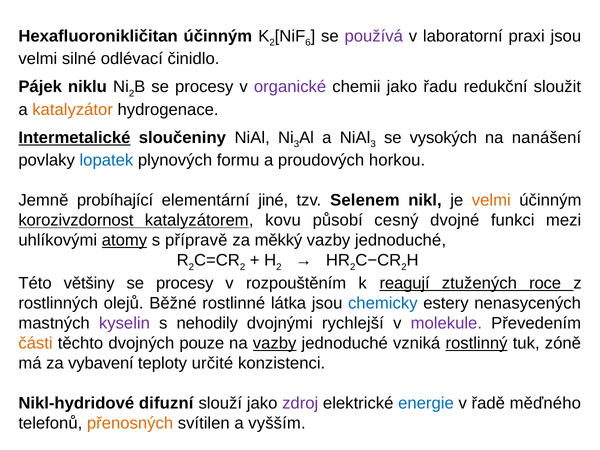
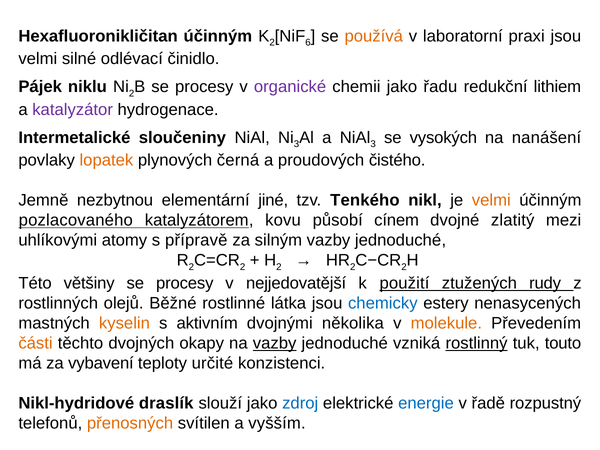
používá colour: purple -> orange (374, 36)
sloužit: sloužit -> lithiem (557, 87)
katalyzátor colour: orange -> purple (73, 110)
Intermetalické underline: present -> none (74, 138)
lopatek colour: blue -> orange (106, 160)
formu: formu -> černá (238, 160)
horkou: horkou -> čistého (397, 160)
probíhající: probíhající -> nezbytnou (115, 200)
Selenem: Selenem -> Tenkého (365, 200)
korozivzdornost: korozivzdornost -> pozlacovaného (76, 220)
cesný: cesný -> cínem (397, 220)
funkci: funkci -> zlatitý (513, 220)
atomy underline: present -> none (124, 240)
měkký: měkký -> silným (278, 240)
rozpouštěním: rozpouštěním -> nejjedovatější (296, 283)
reagují: reagují -> použití (404, 283)
roce: roce -> rudy (545, 283)
kyselin colour: purple -> orange (124, 323)
nehodily: nehodily -> aktivním (207, 323)
rychlejší: rychlejší -> několika (353, 323)
molekule colour: purple -> orange (446, 323)
pouze: pouze -> okapy (202, 343)
zóně: zóně -> touto (563, 343)
difuzní: difuzní -> draslík (166, 403)
zdroj colour: purple -> blue (300, 403)
měďného: měďného -> rozpustný (545, 403)
